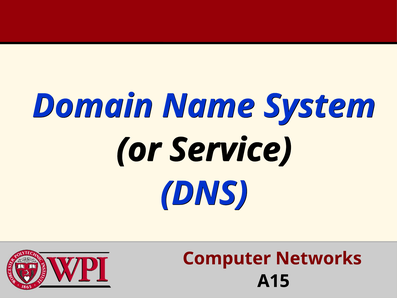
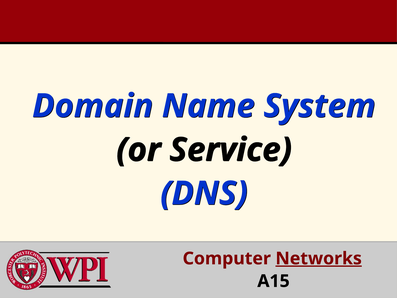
Networks underline: none -> present (319, 258)
